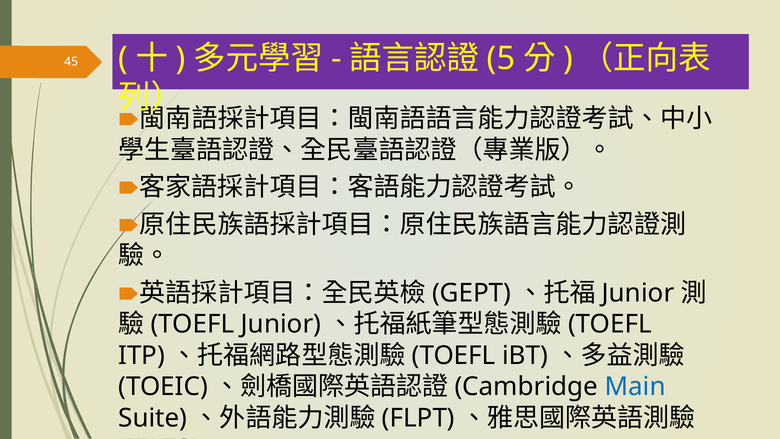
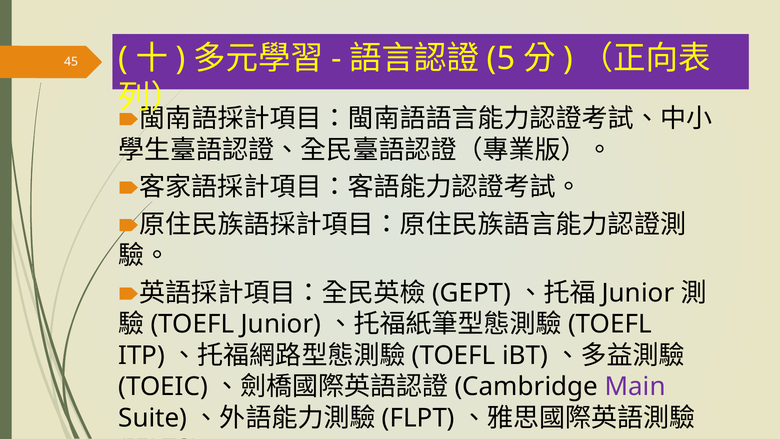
Main colour: blue -> purple (635, 387)
